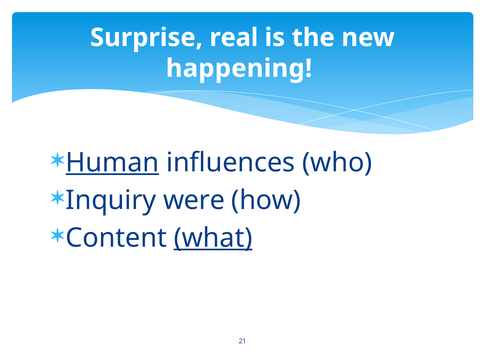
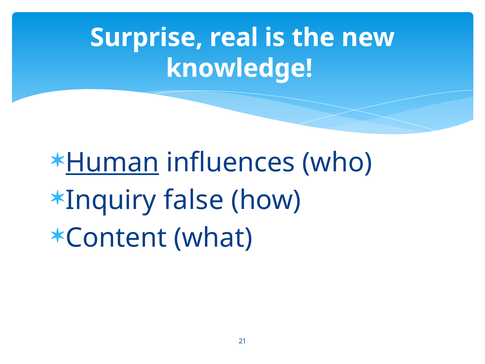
happening: happening -> knowledge (239, 68)
were: were -> false (194, 200)
what underline: present -> none (213, 238)
